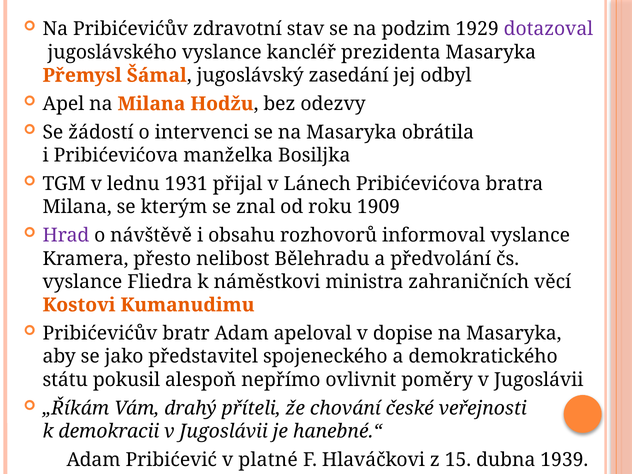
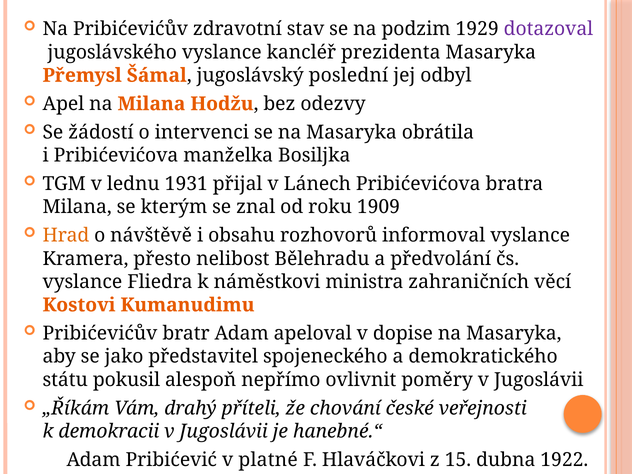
zasedání: zasedání -> poslední (348, 75)
Hrad colour: purple -> orange (66, 236)
1939: 1939 -> 1922 (564, 460)
